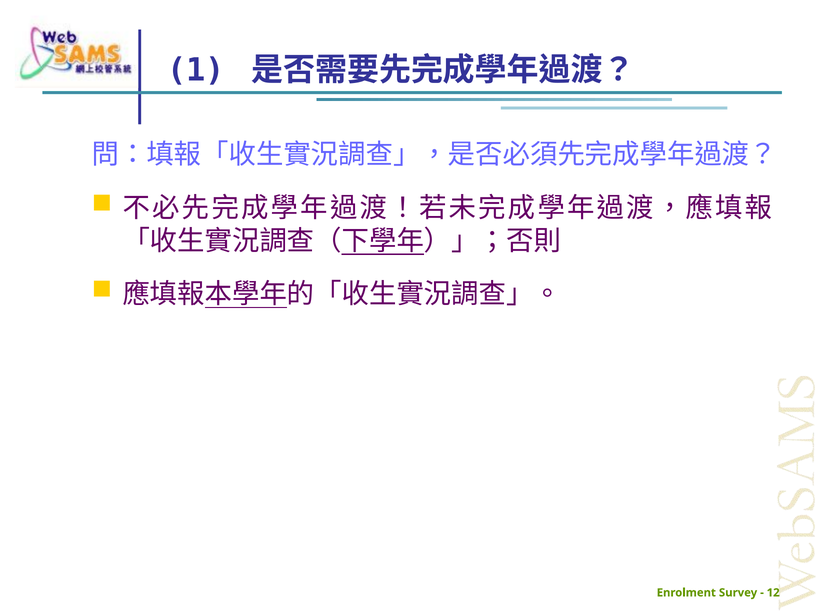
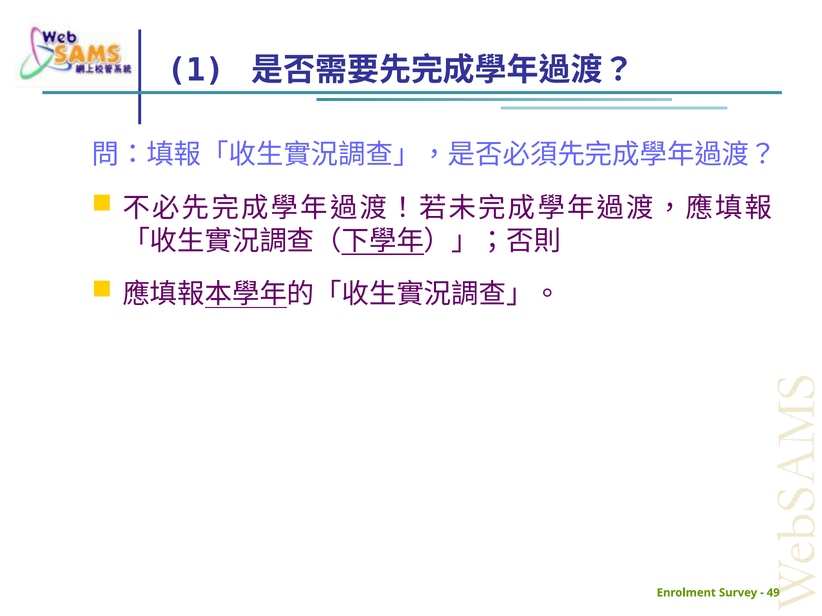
12: 12 -> 49 (773, 593)
